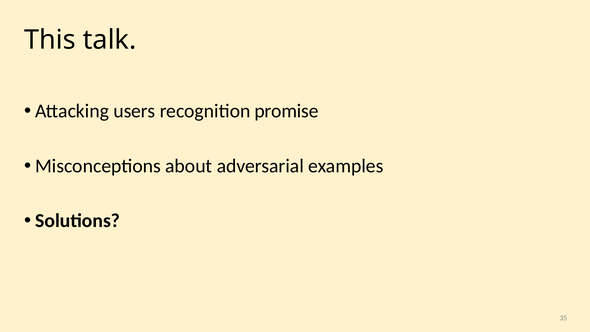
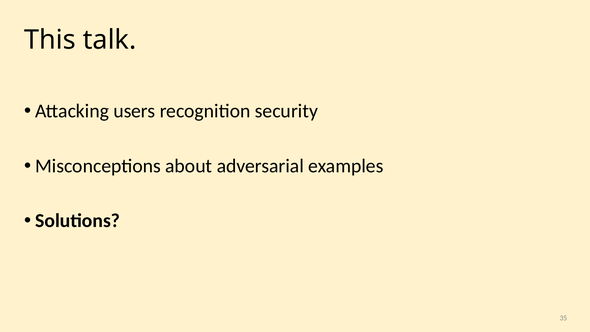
promise: promise -> security (286, 111)
